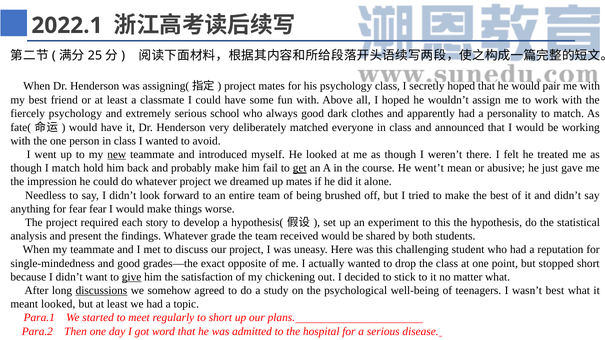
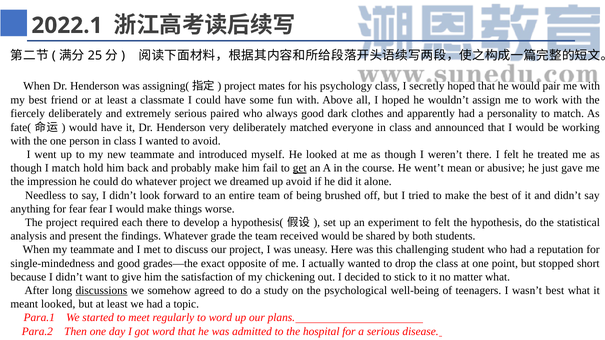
fiercely psychology: psychology -> deliberately (75, 114)
school: school -> paired (225, 114)
new underline: present -> none (117, 155)
up mates: mates -> avoid (299, 182)
each story: story -> there (157, 223)
to this: this -> felt (442, 223)
give underline: present -> none (132, 277)
to short: short -> word (220, 318)
